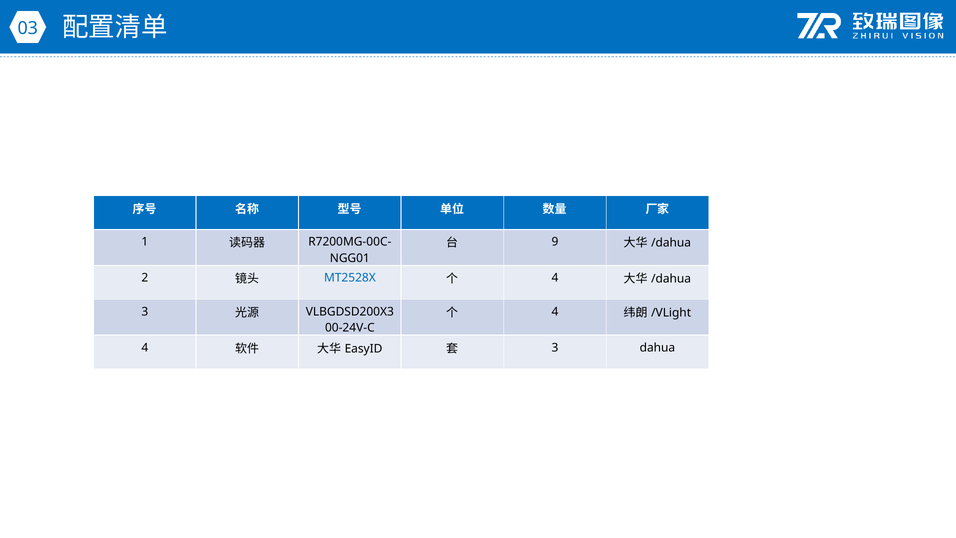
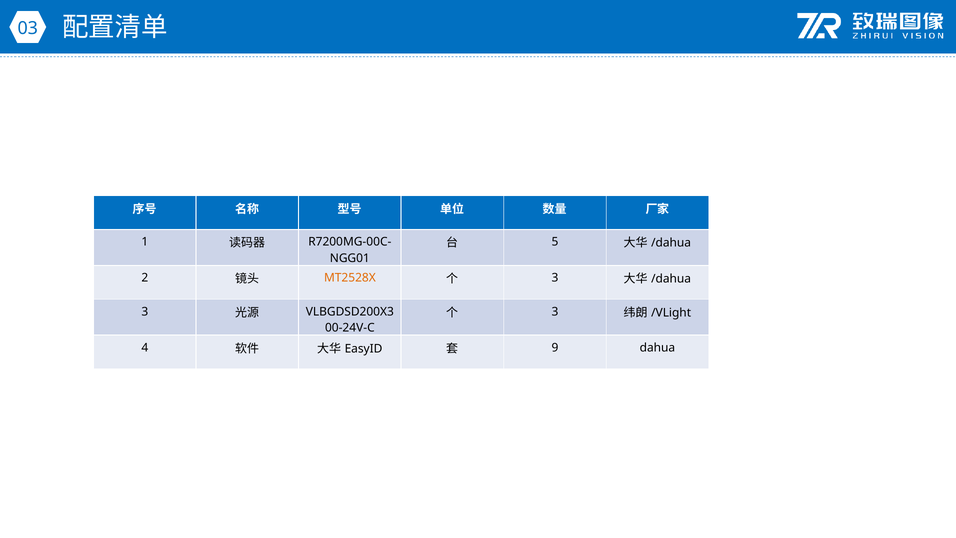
9: 9 -> 5 (555, 242)
MT2528X colour: blue -> orange (350, 278)
4: 4 -> 3 (555, 278)
4: 4 -> 3 (555, 312)
3: 3 -> 9 (555, 347)
